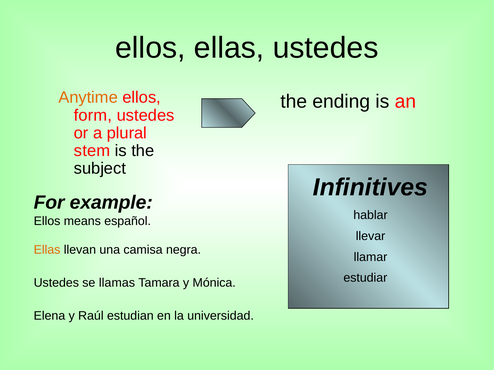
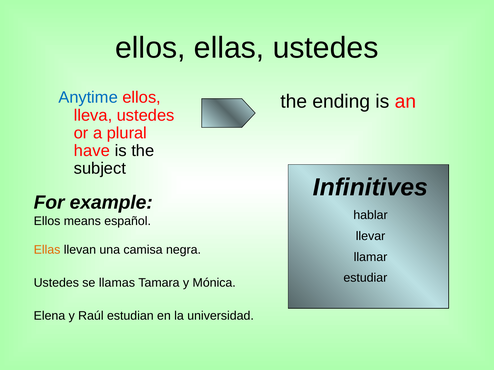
Anytime colour: orange -> blue (88, 98)
form: form -> lleva (93, 115)
stem: stem -> have (92, 151)
